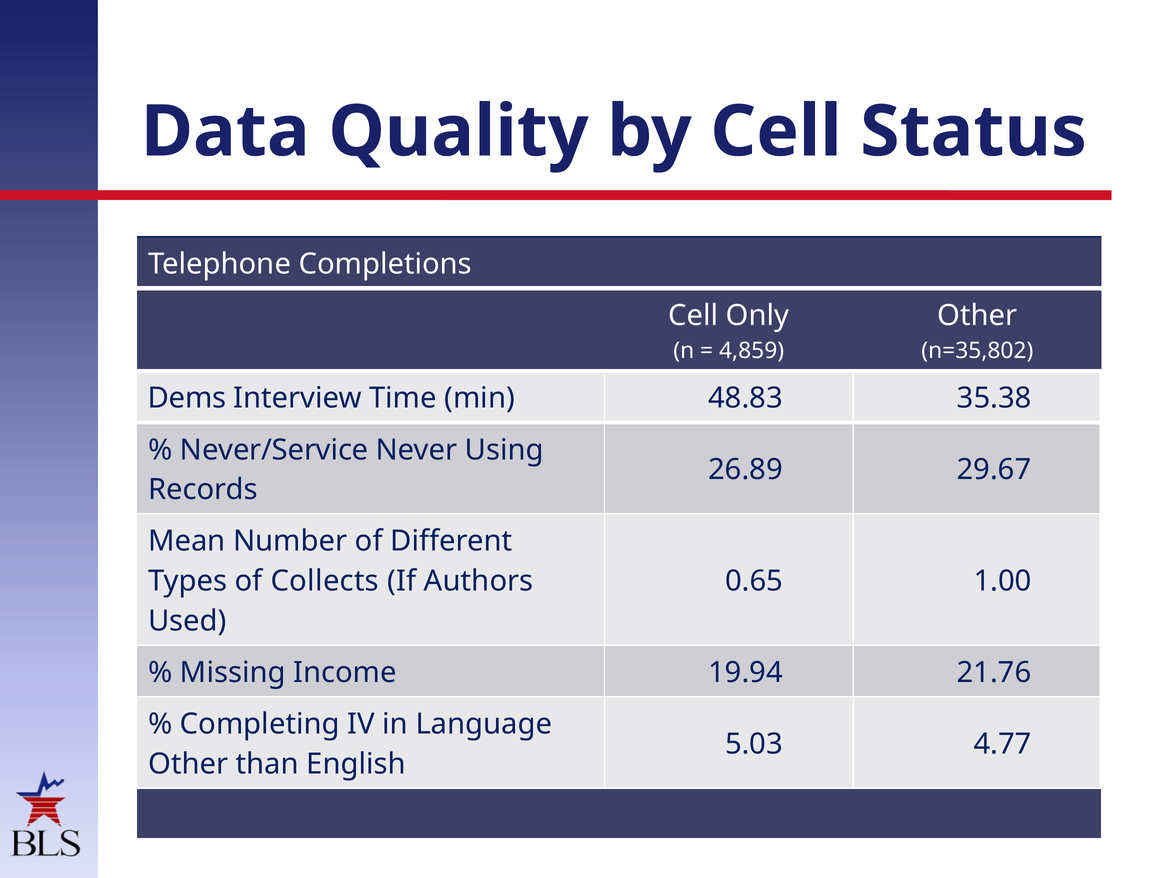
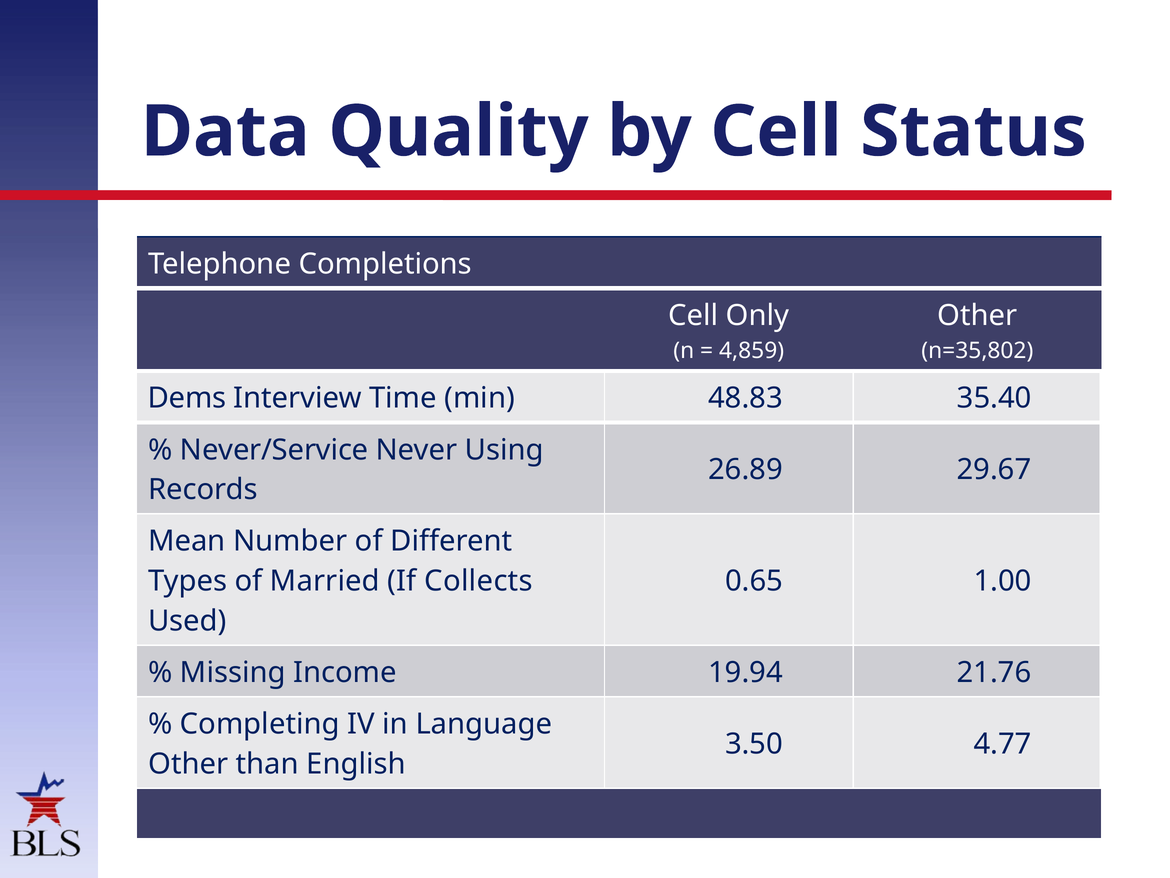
35.38: 35.38 -> 35.40 (994, 398)
Collects: Collects -> Married (325, 581)
Authors: Authors -> Collects (479, 581)
5.03: 5.03 -> 3.50 (754, 744)
